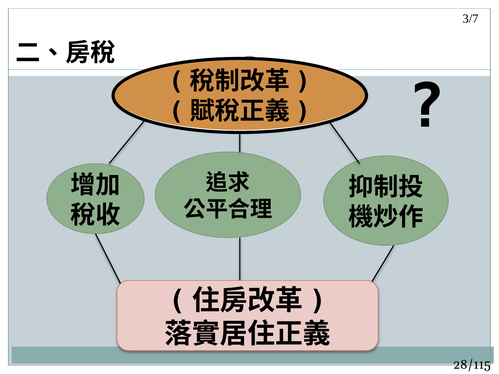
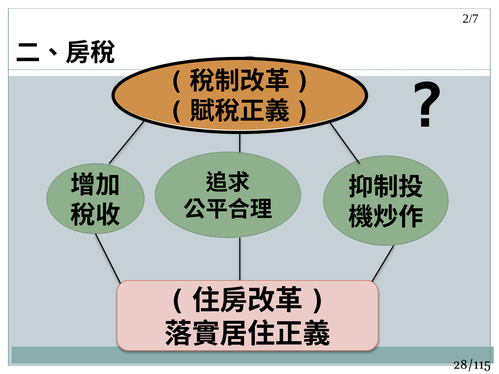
3/7: 3/7 -> 2/7 (471, 19)
